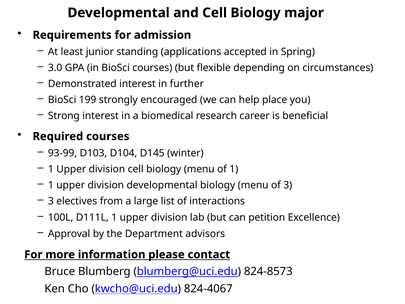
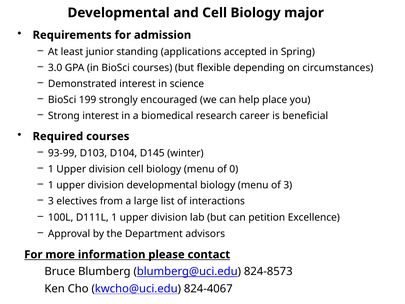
further: further -> science (187, 84)
of 1: 1 -> 0 (234, 169)
